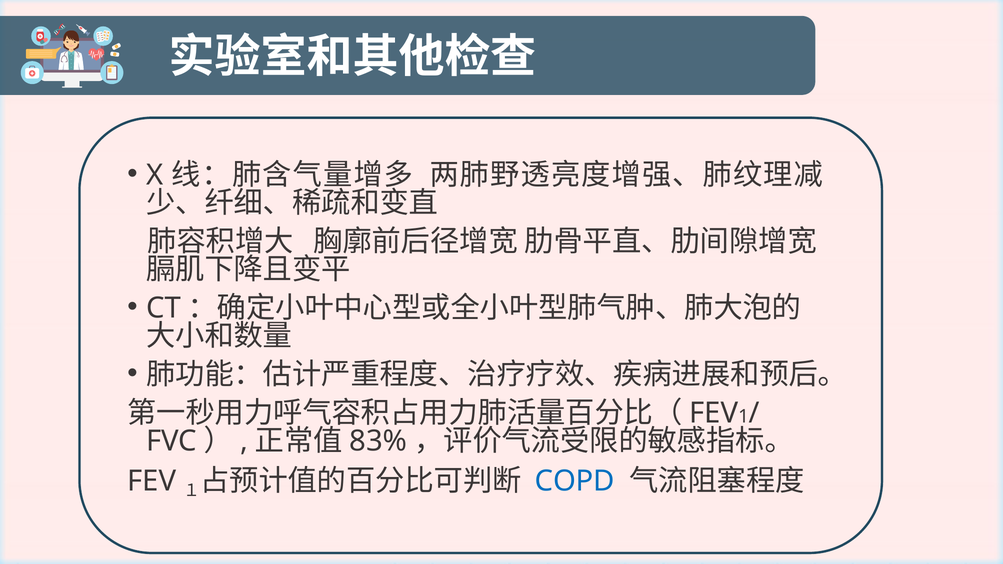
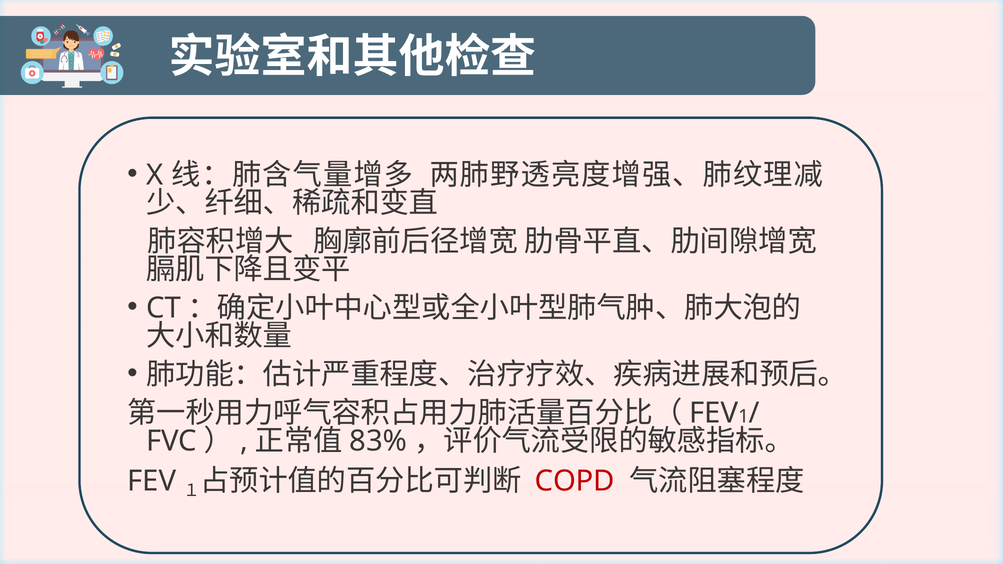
COPD colour: blue -> red (575, 481)
